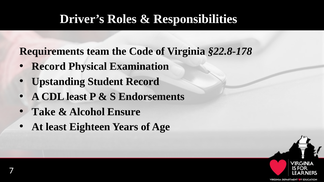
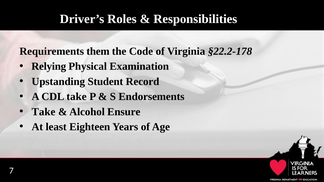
team: team -> them (98, 51)
§22.8-178: §22.8-178 -> §22.2-178 (230, 51)
Record: Record -> Relying (49, 67)
CDL least: least -> take (77, 97)
